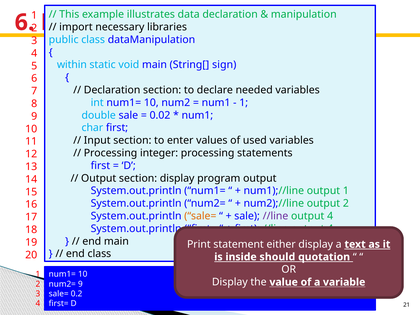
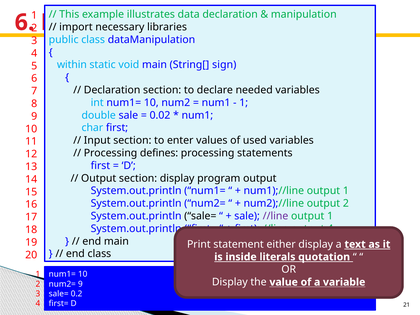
integer: integer -> defines (159, 153)
sale= colour: orange -> black (200, 216)
4: 4 -> 1 (330, 216)
should: should -> literals (277, 257)
